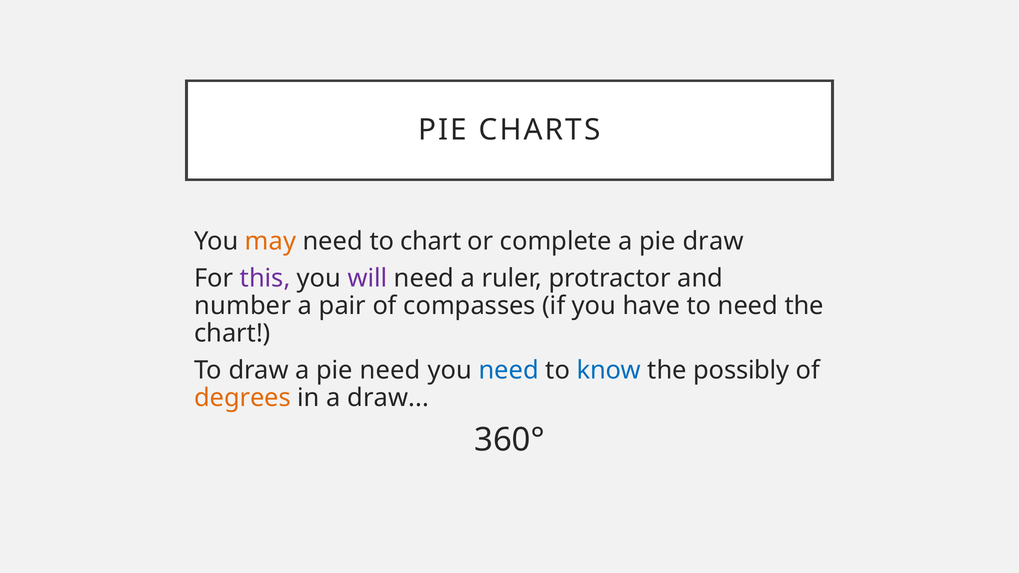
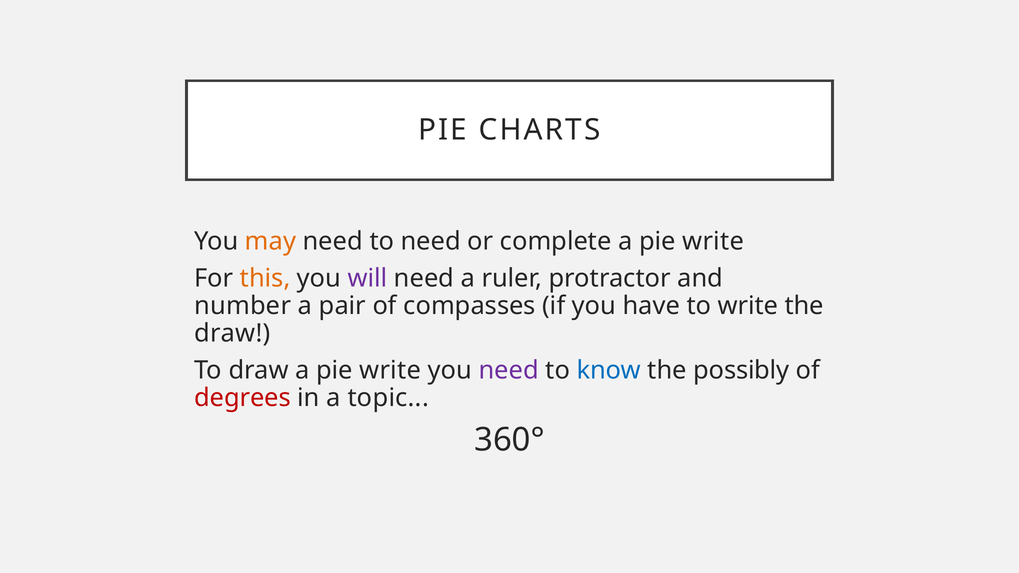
to chart: chart -> need (431, 241)
complete a pie draw: draw -> write (713, 241)
this colour: purple -> orange (265, 278)
to need: need -> write (748, 306)
chart: chart -> draw (232, 333)
draw a pie need: need -> write (390, 370)
need colour: blue -> purple (509, 370)
degrees colour: orange -> red (242, 398)
a draw: draw -> topic (388, 398)
